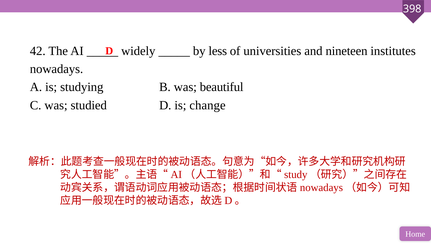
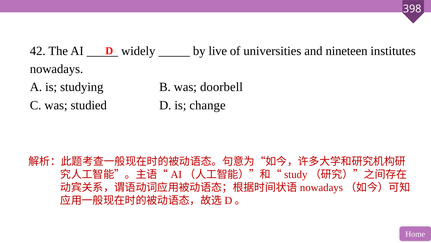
less: less -> live (218, 51)
beautiful: beautiful -> doorbell (221, 87)
